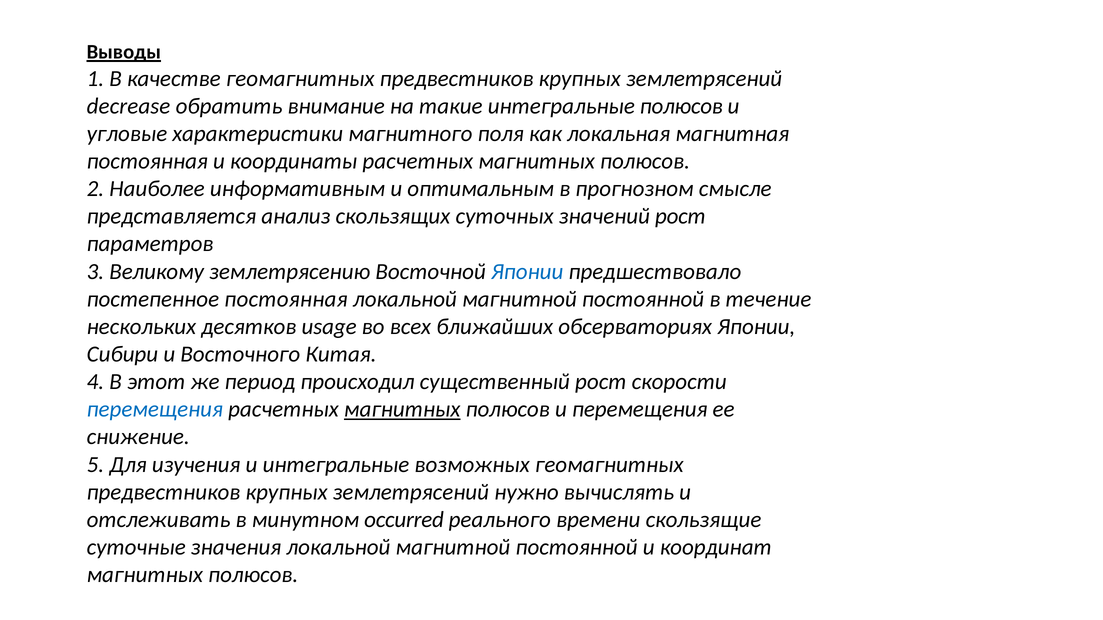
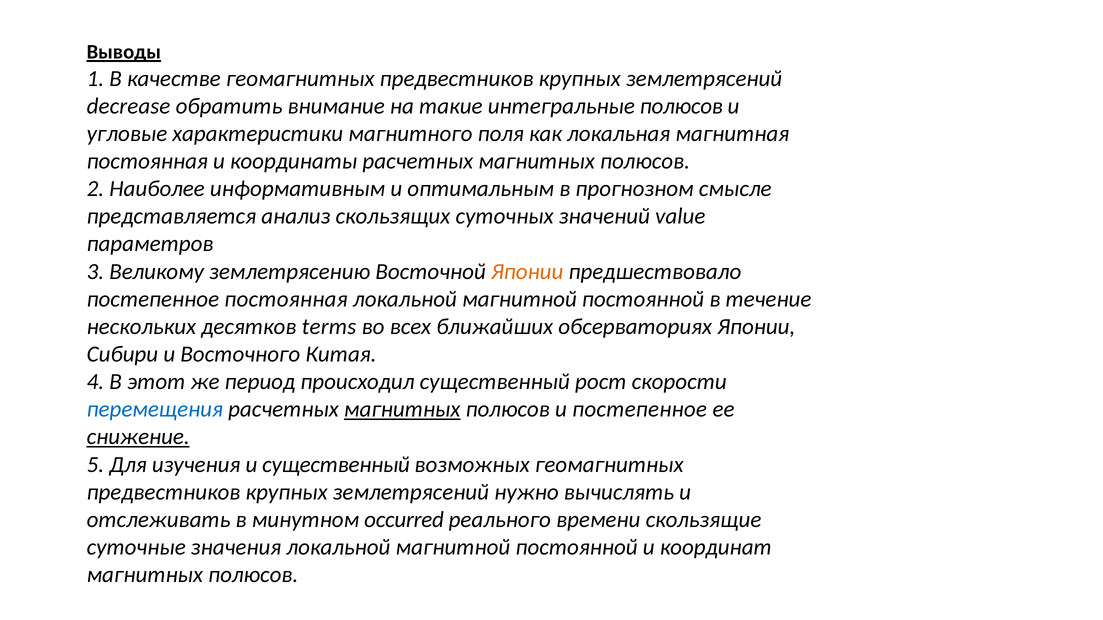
значений рост: рост -> value (680, 216)
Японии colour: blue -> orange (527, 272)
usage: usage -> terms (329, 327)
и перемещения: перемещения -> постепенное (640, 410)
снижение underline: none -> present (138, 437)
и интегральные: интегральные -> существенный (336, 465)
